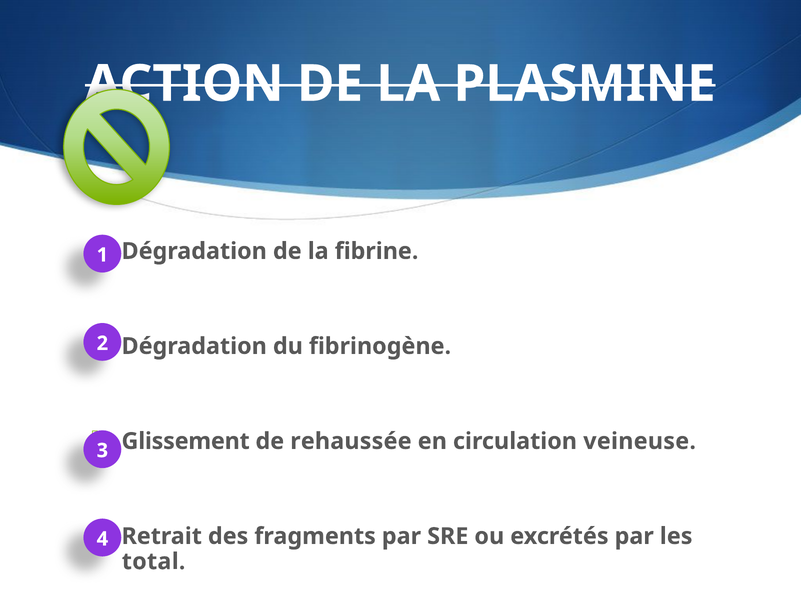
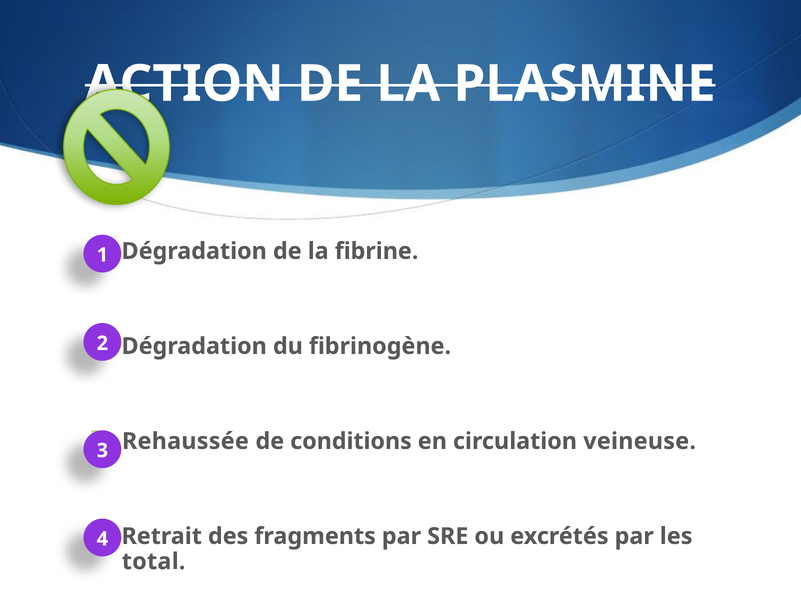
Glissement: Glissement -> Rehaussée (185, 441)
rehaussée: rehaussée -> conditions (351, 441)
